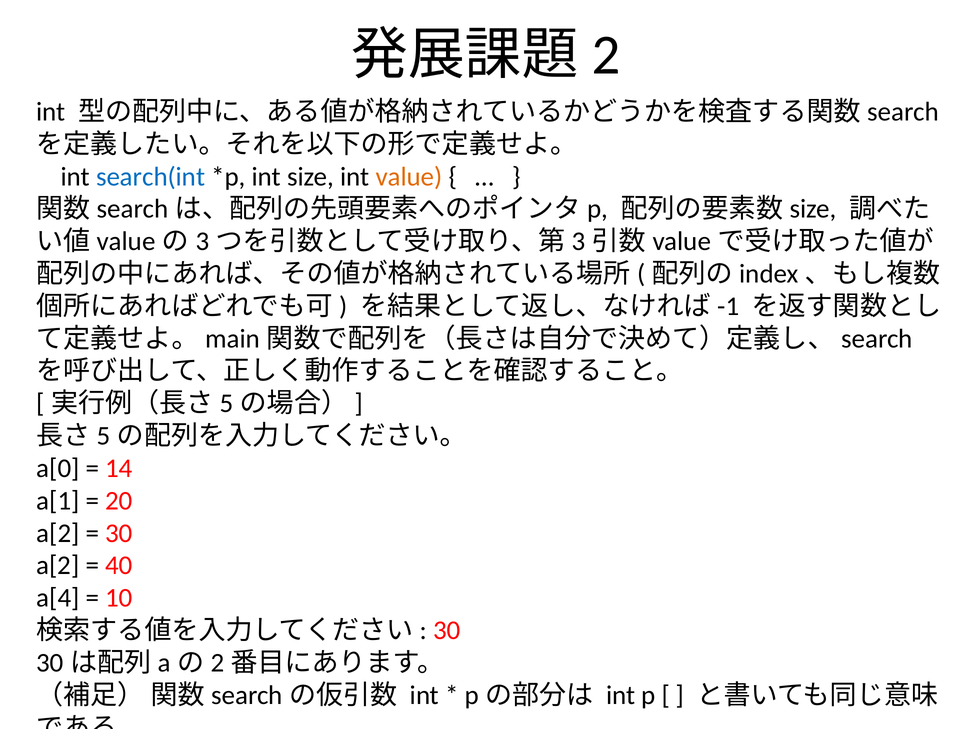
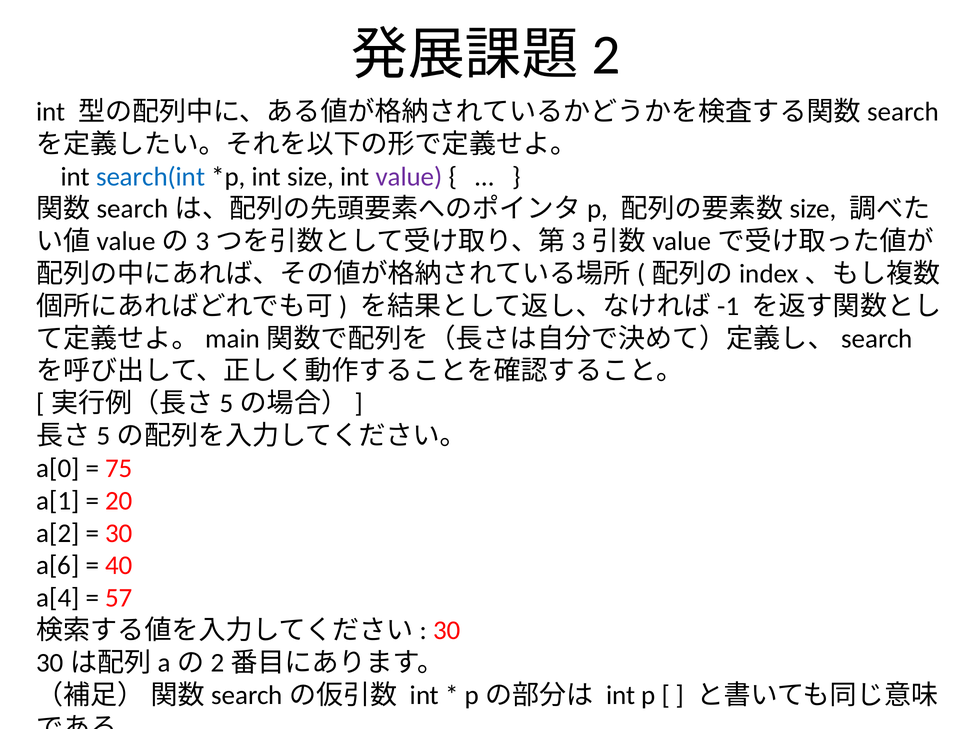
value colour: orange -> purple (409, 177)
14: 14 -> 75 (119, 468)
a[2: a[2 -> a[6 (58, 566)
10: 10 -> 57 (119, 598)
